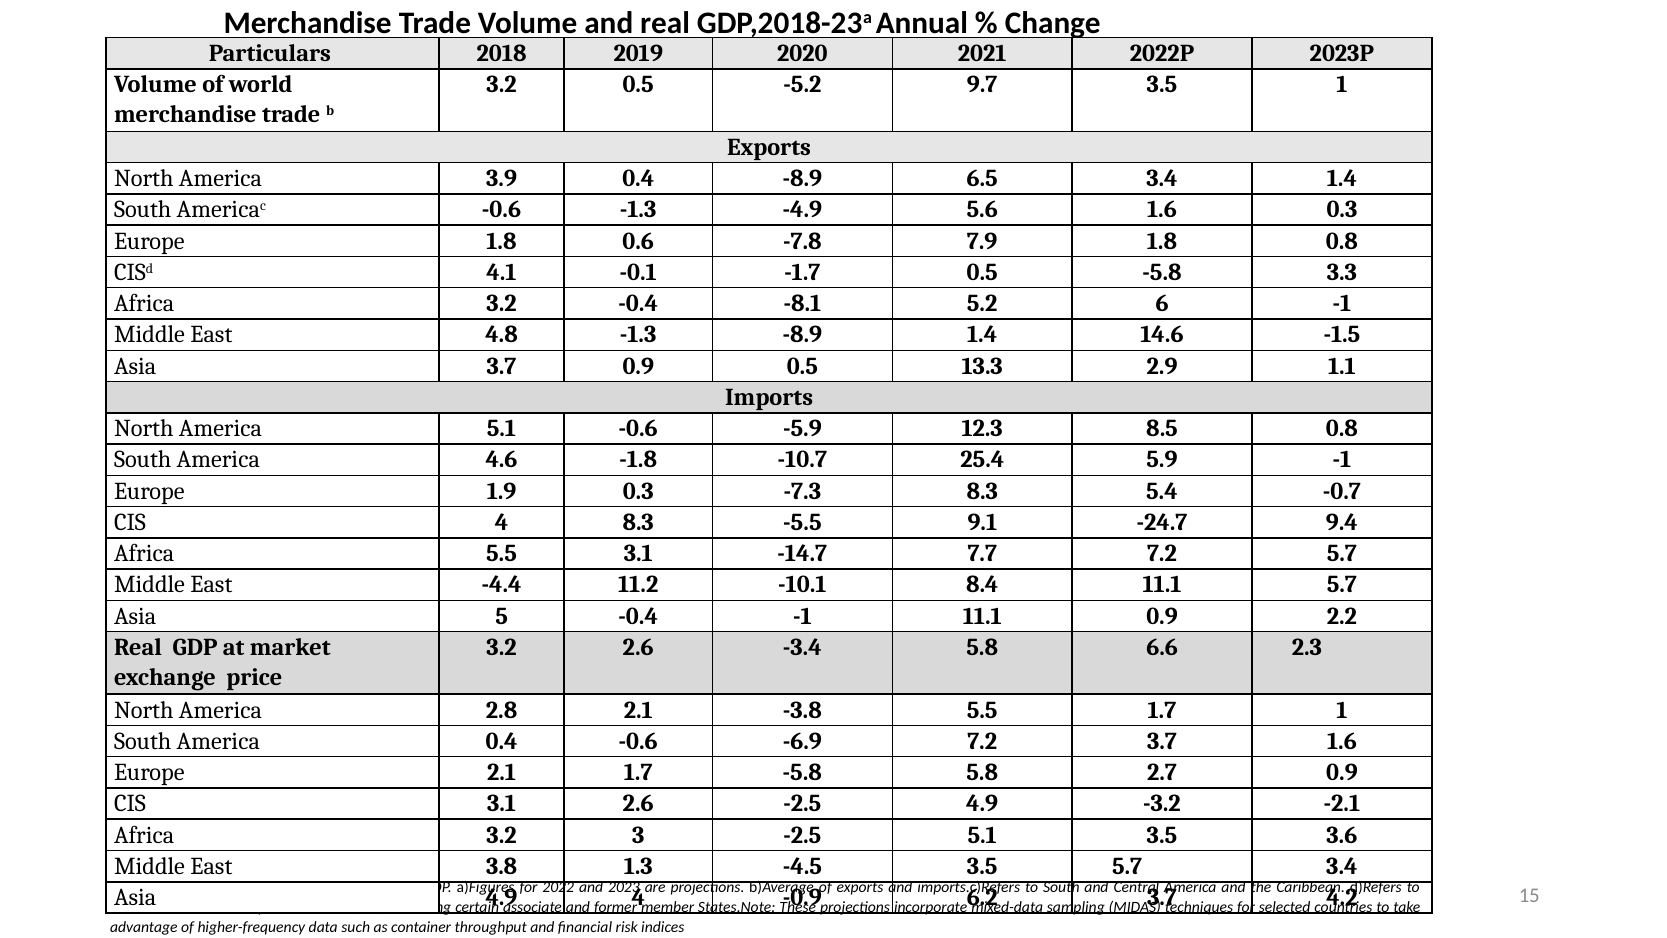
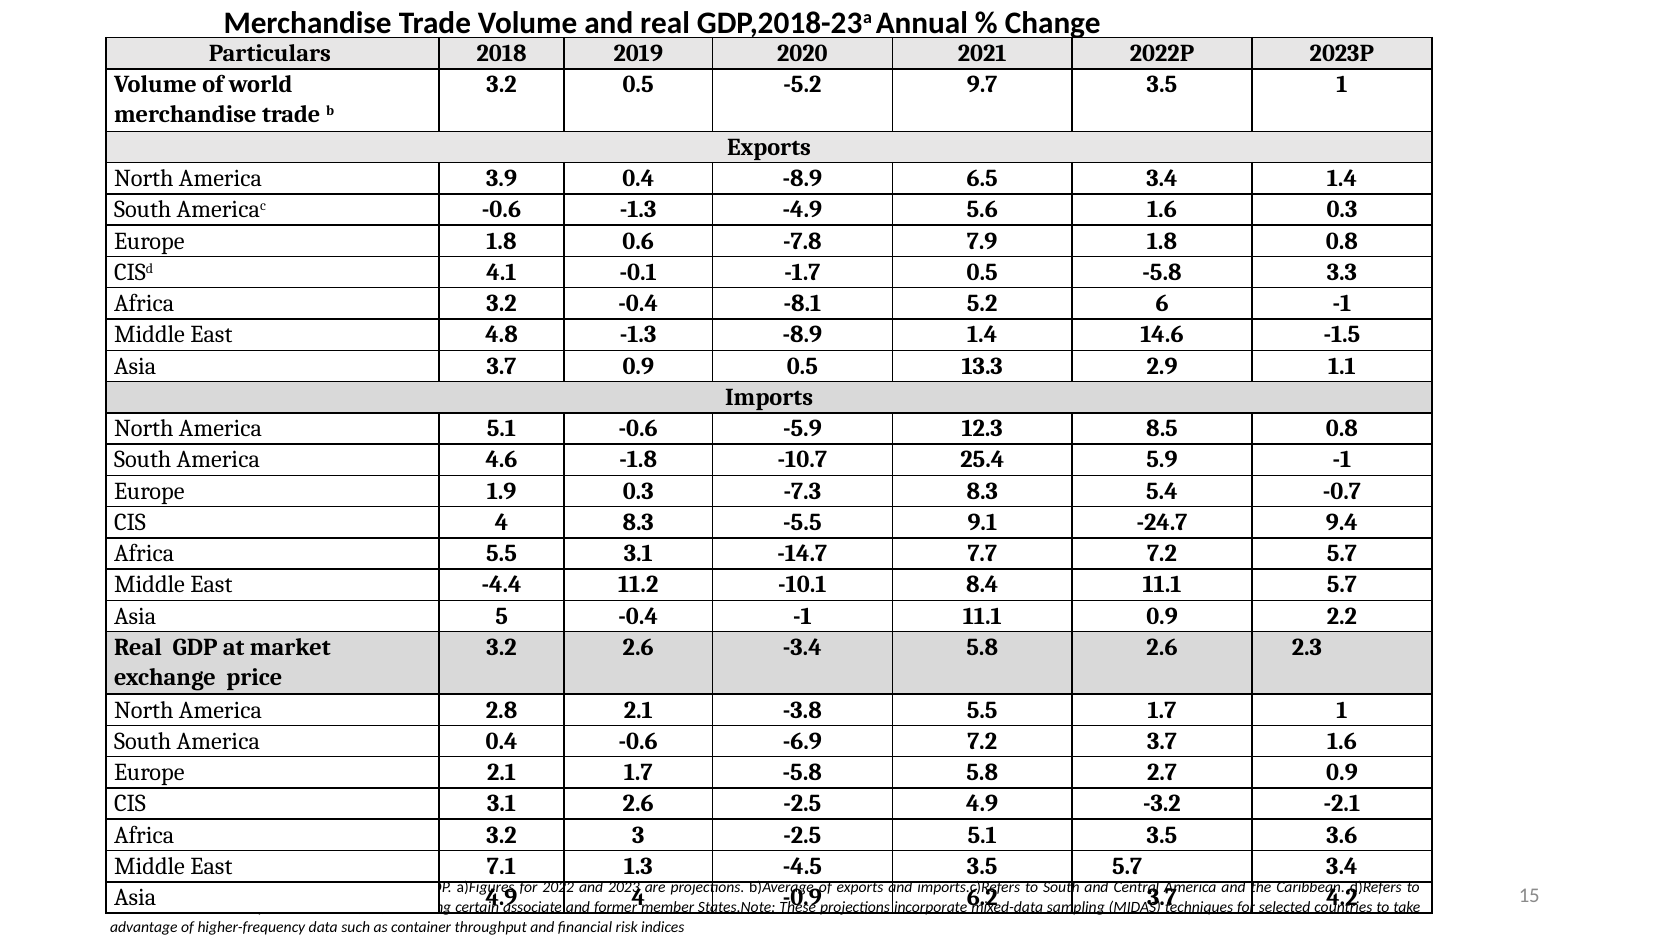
5.8 6.6: 6.6 -> 2.6 (1162, 647)
3.8: 3.8 -> 7.1 (501, 866)
